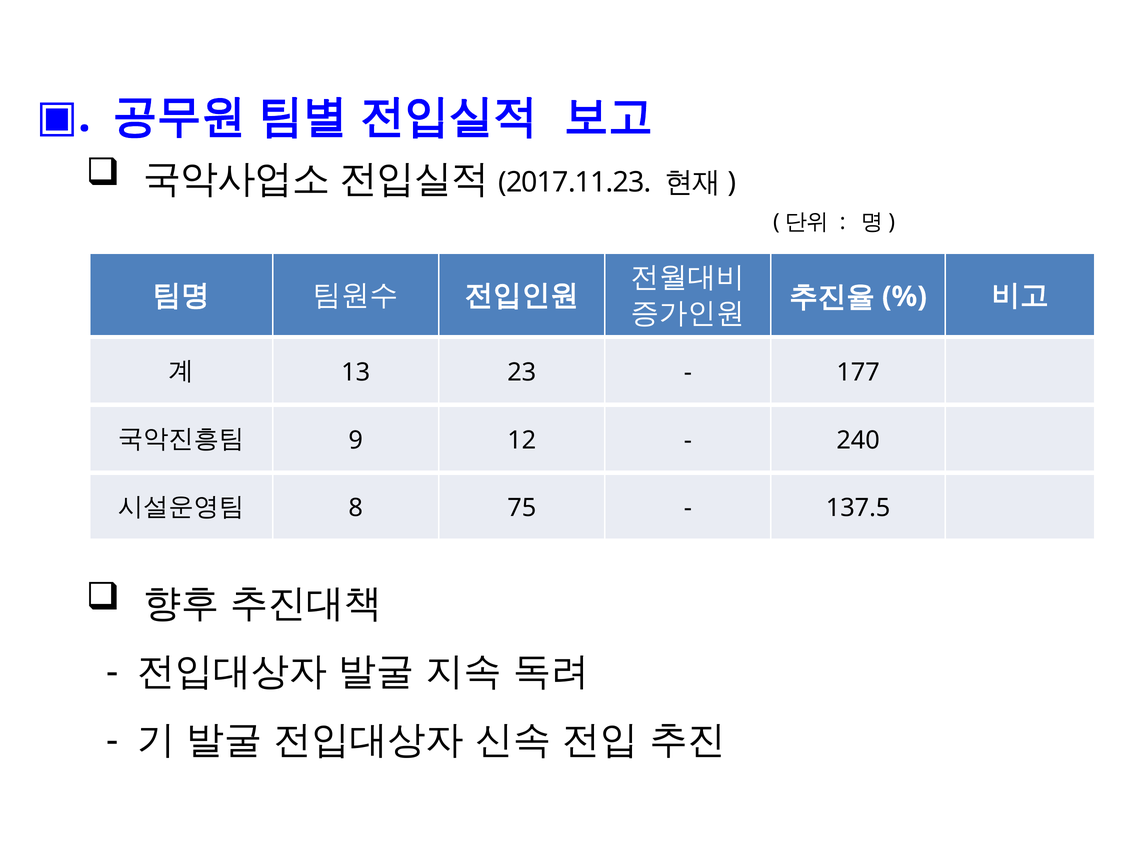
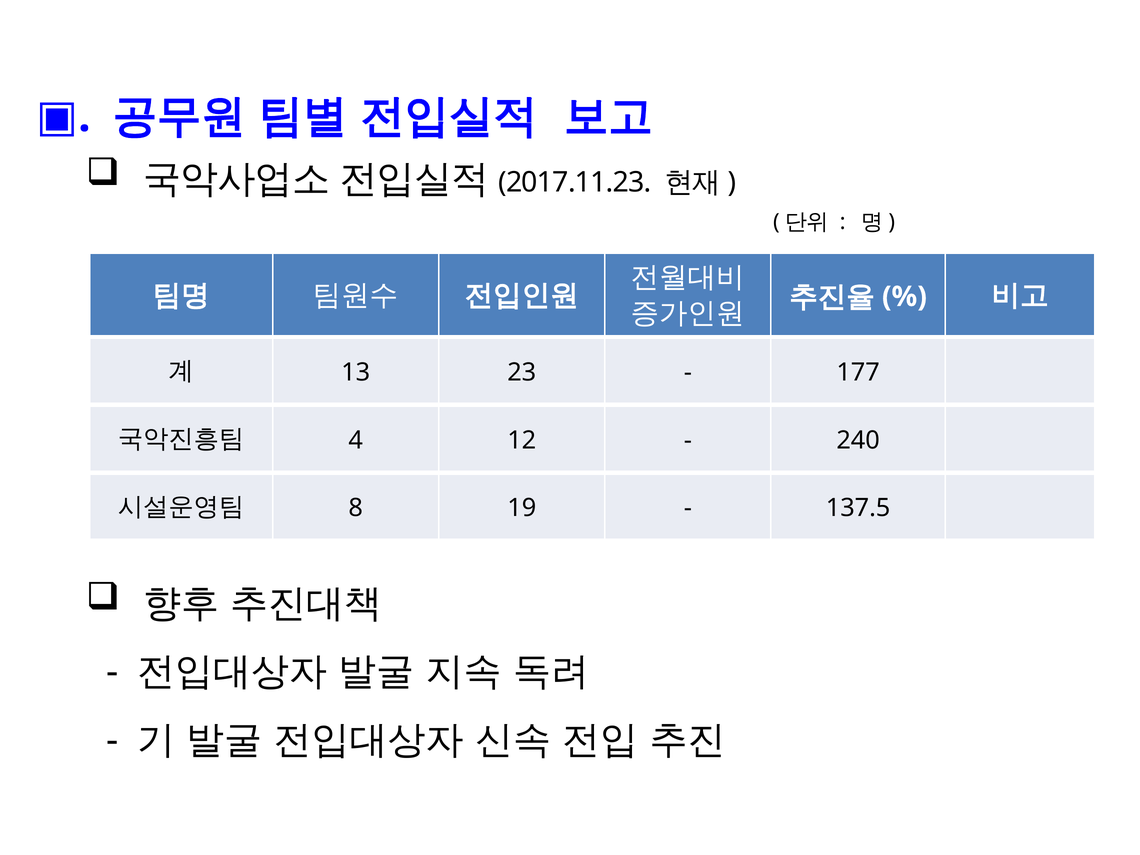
9: 9 -> 4 (356, 440)
75: 75 -> 19 (522, 508)
